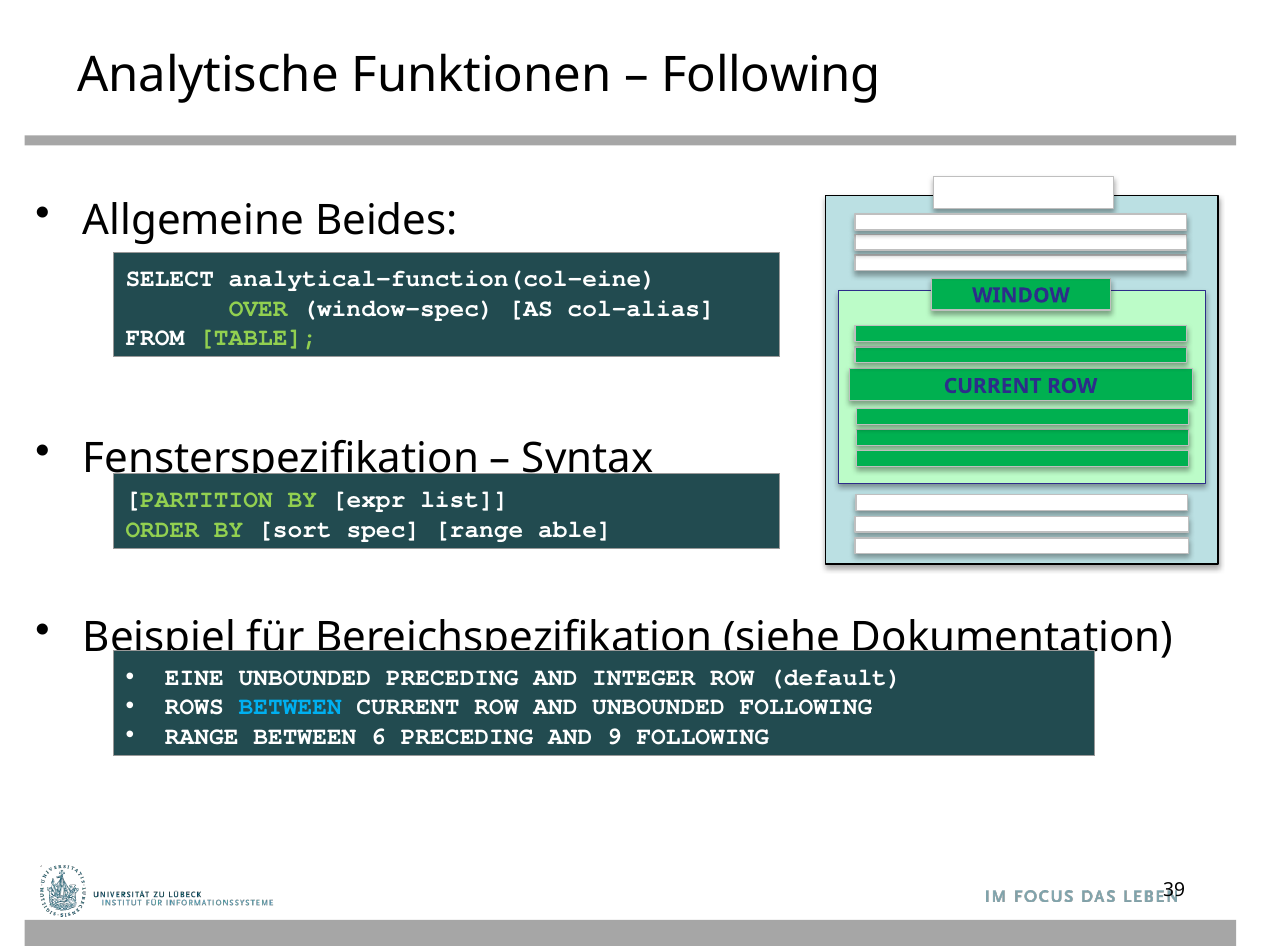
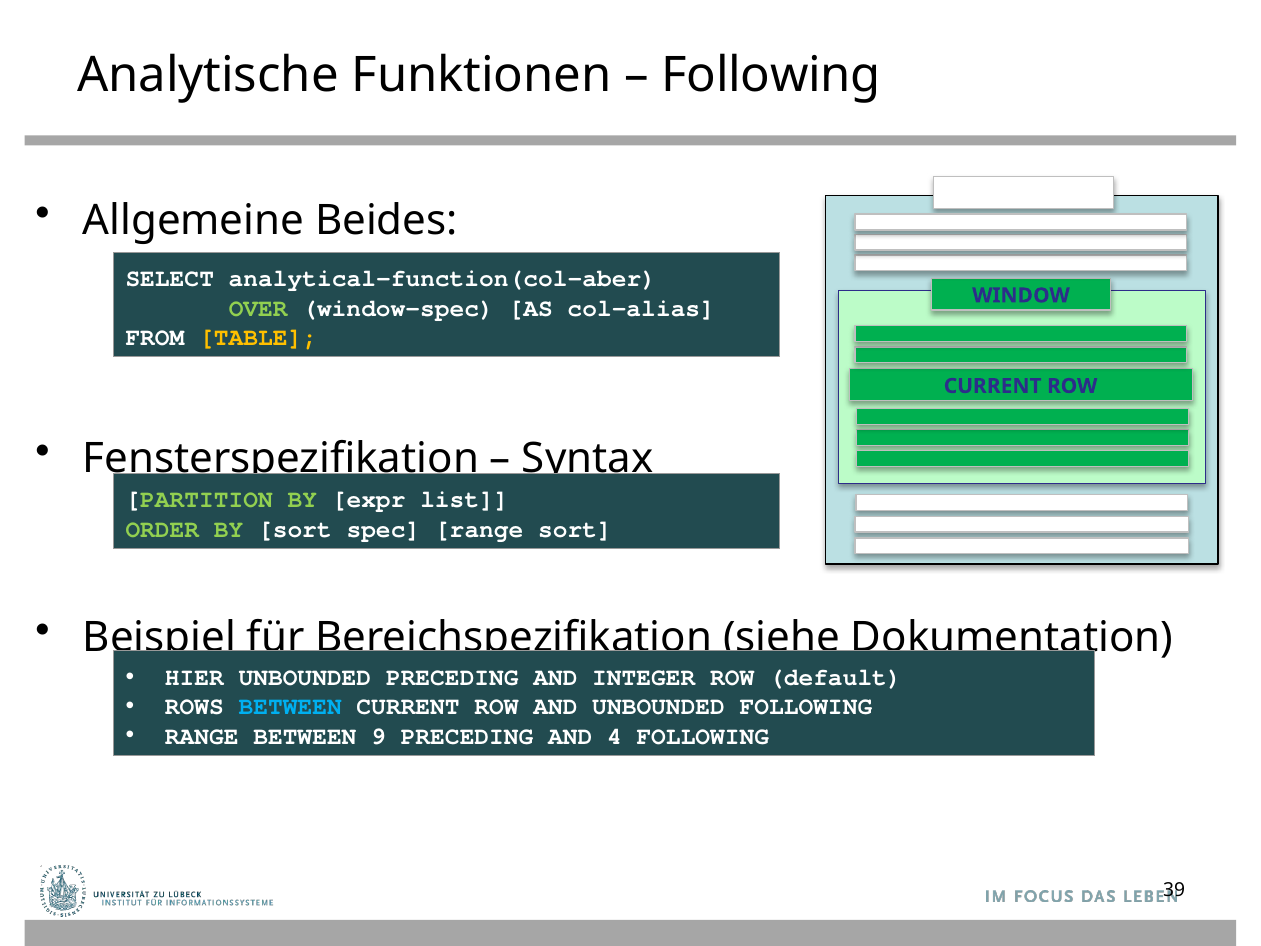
analytical-function(col-eine: analytical-function(col-eine -> analytical-function(col-aber (442, 279)
TABLE colour: light green -> yellow (258, 337)
range able: able -> sort (575, 529)
EINE: EINE -> HIER (194, 677)
6: 6 -> 9 (379, 736)
9: 9 -> 4 (614, 736)
